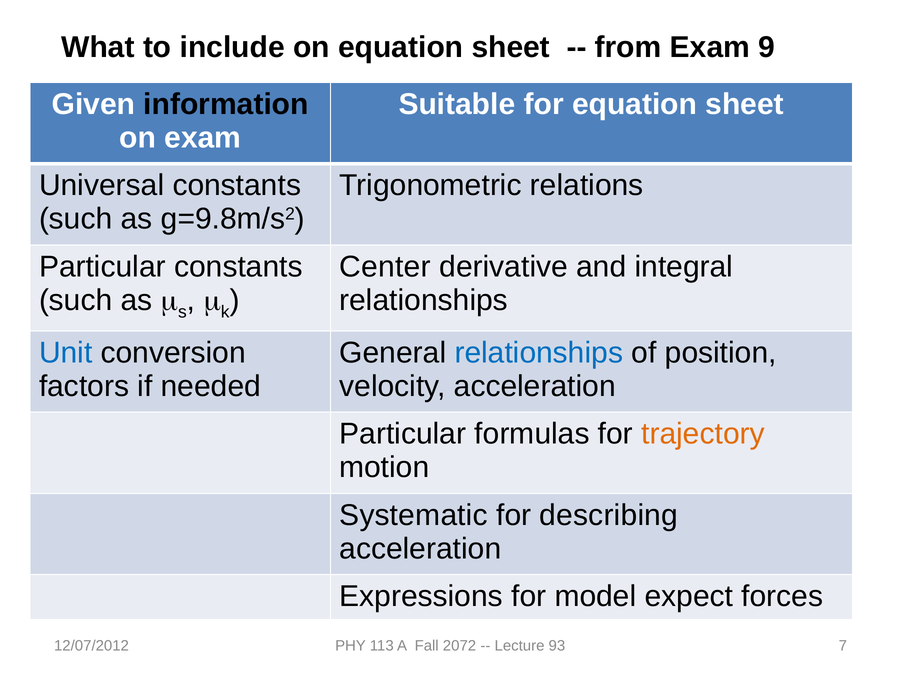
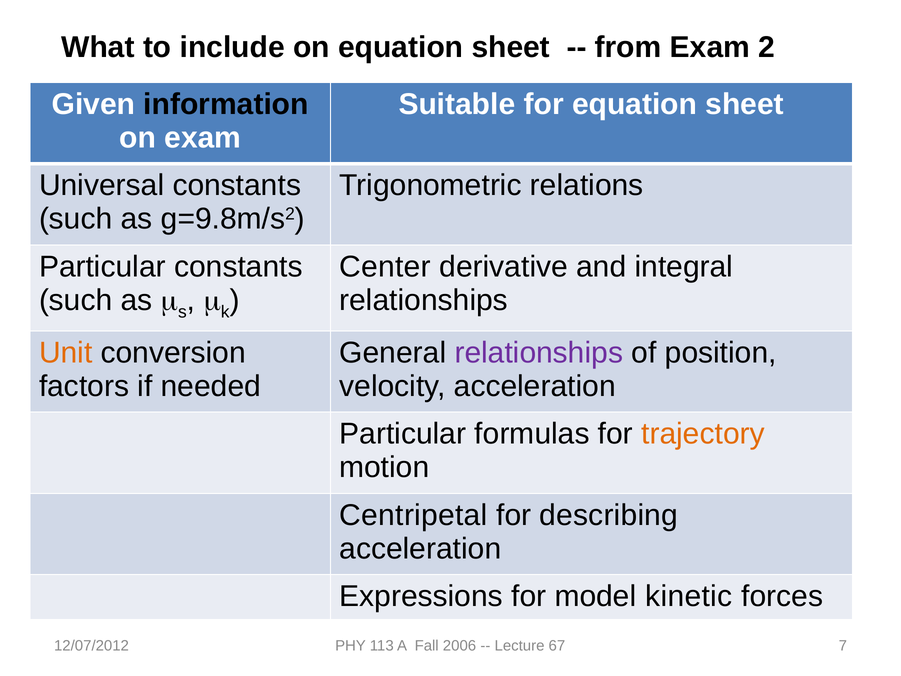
9: 9 -> 2 (767, 48)
Unit colour: blue -> orange (66, 353)
relationships colour: blue -> purple (539, 353)
Systematic: Systematic -> Centripetal (414, 515)
expect: expect -> kinetic (689, 596)
2072: 2072 -> 2006 (460, 645)
93: 93 -> 67 (557, 645)
